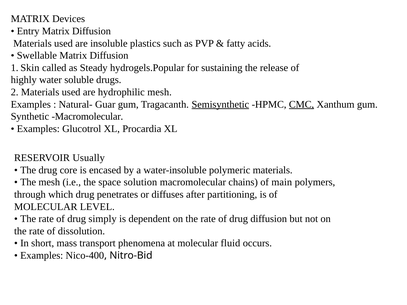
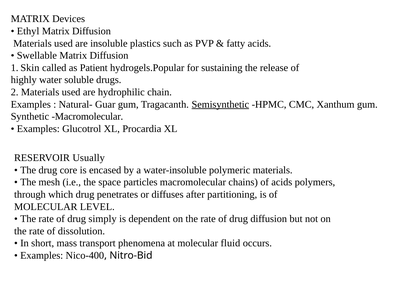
Entry: Entry -> Ethyl (28, 31)
Steady: Steady -> Patient (94, 68)
hydrophilic mesh: mesh -> chain (160, 92)
CMC underline: present -> none (302, 104)
solution: solution -> particles (140, 182)
of main: main -> acids (282, 182)
